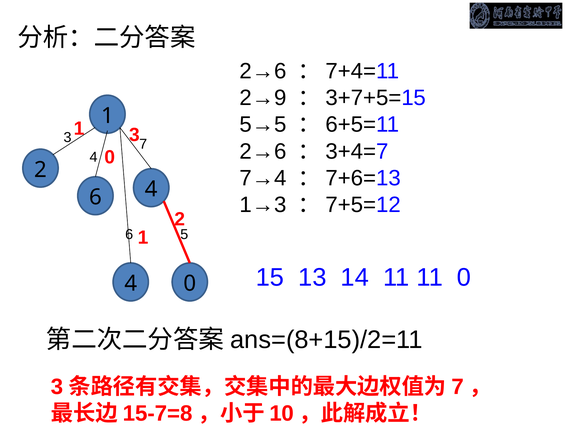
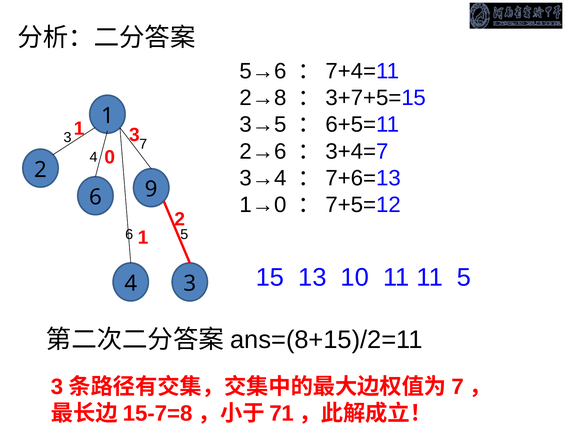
2→6: 2→6 -> 5→6 (263, 71)
2→9: 2→9 -> 2→8 (263, 98)
5→5: 5→5 -> 3→5 (263, 125)
7→4: 7→4 -> 3→4 (263, 178)
6 4: 4 -> 9 (151, 189)
1→3: 1→3 -> 1→0 (263, 205)
14: 14 -> 10 (355, 277)
11 0: 0 -> 5 (464, 277)
4 0: 0 -> 3 (190, 283)
10: 10 -> 71 (282, 414)
